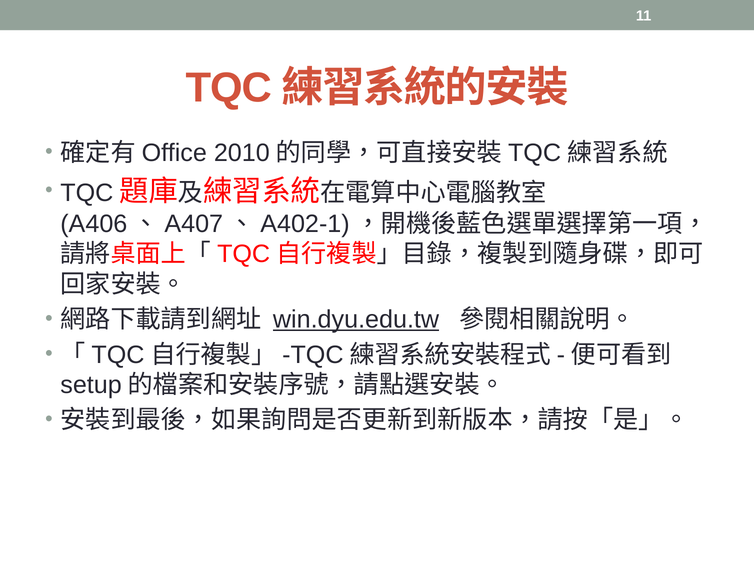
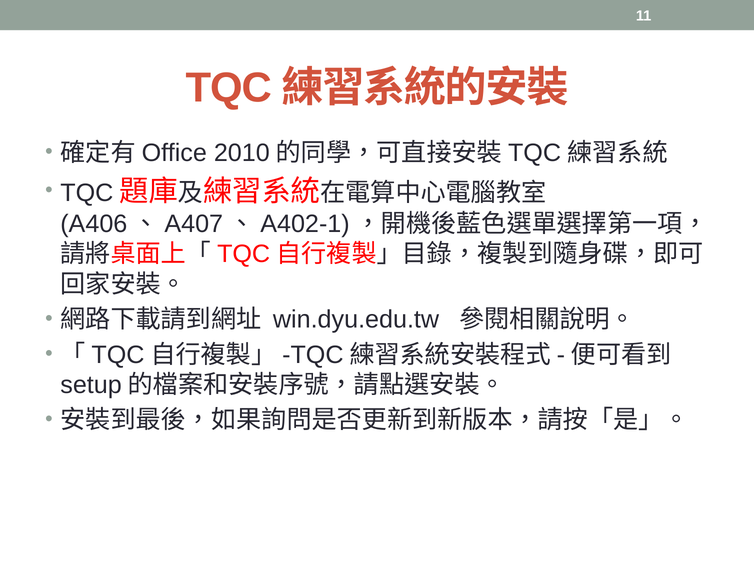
win.dyu.edu.tw underline: present -> none (356, 319)
